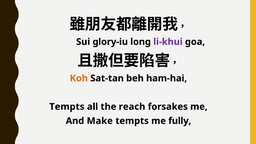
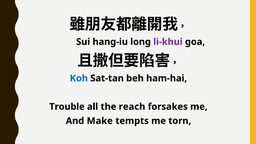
glory-iu: glory-iu -> hang-iu (110, 42)
Koh colour: orange -> blue (79, 78)
Tempts: Tempts -> Trouble (67, 107)
fully: fully -> torn (180, 121)
